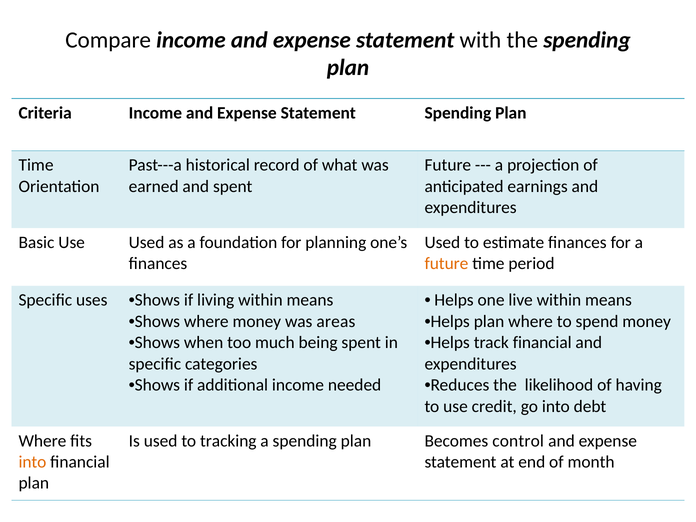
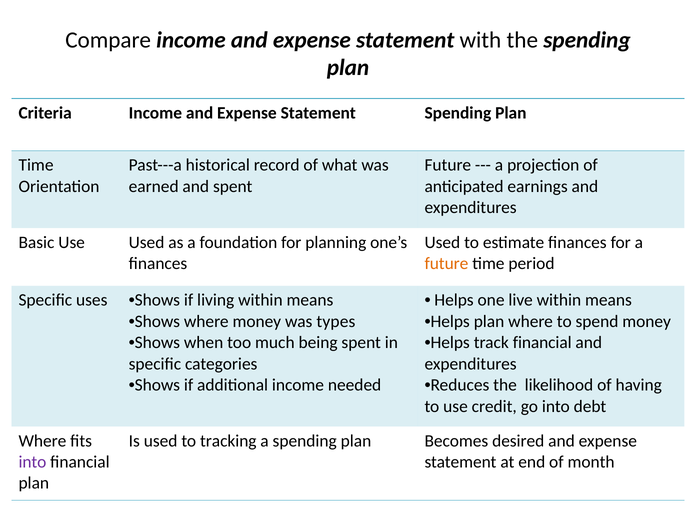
areas: areas -> types (336, 321)
control: control -> desired (518, 441)
into colour: orange -> purple (32, 462)
